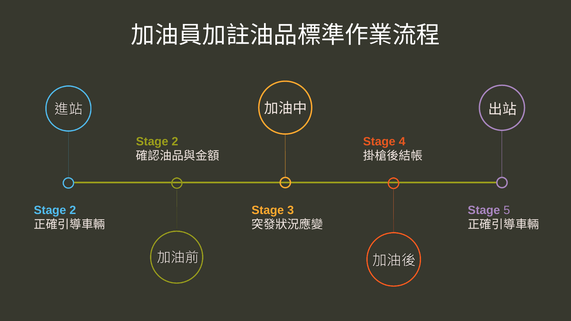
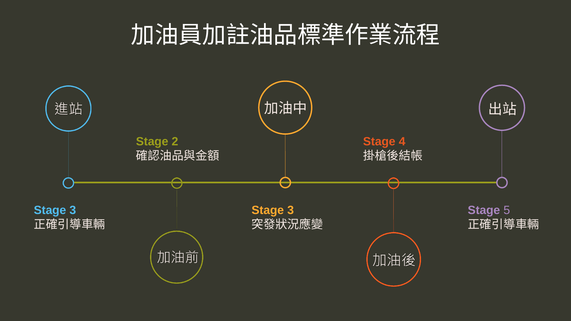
2: 2 -> 3 (73, 210)
